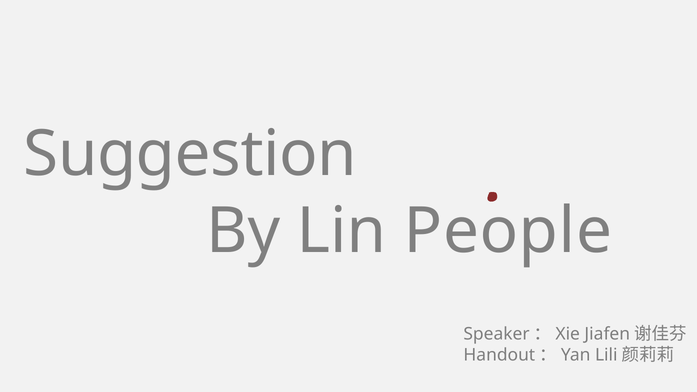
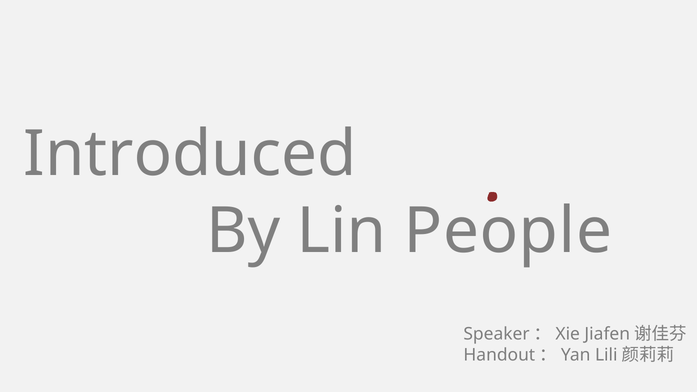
Suggestion: Suggestion -> Introduced (190, 154)
